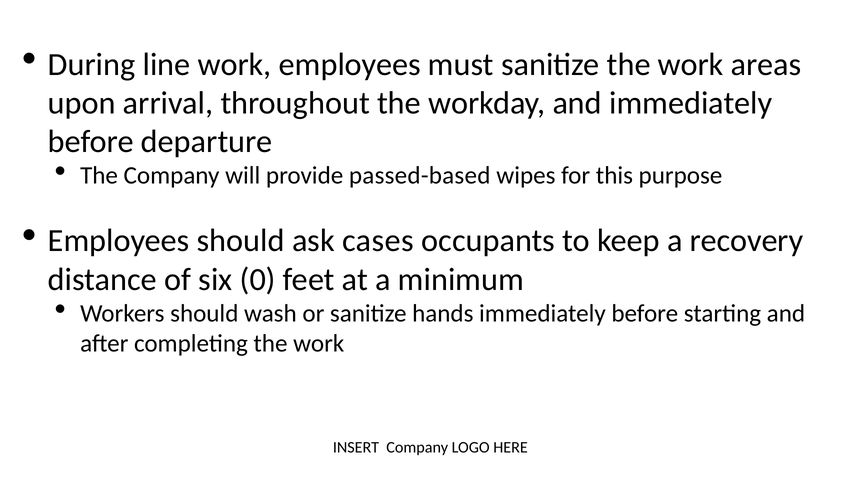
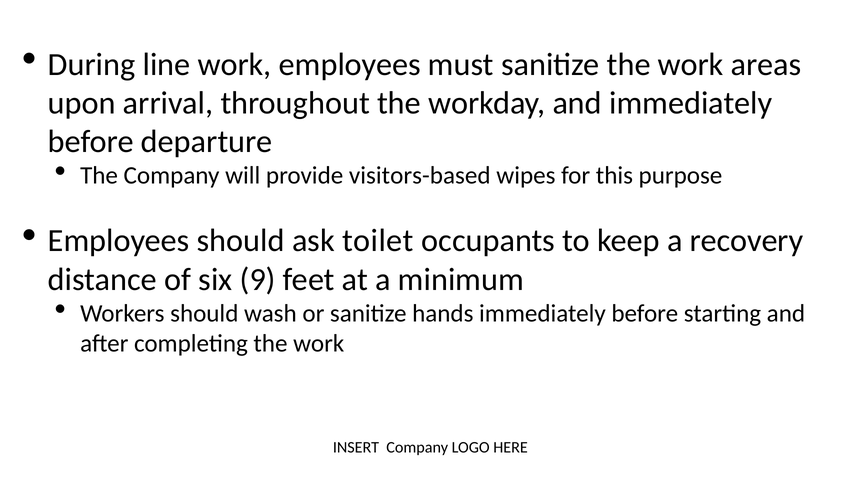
passed-based: passed-based -> visitors-based (420, 176)
cases: cases -> toilet (378, 241)
0: 0 -> 9 (258, 280)
